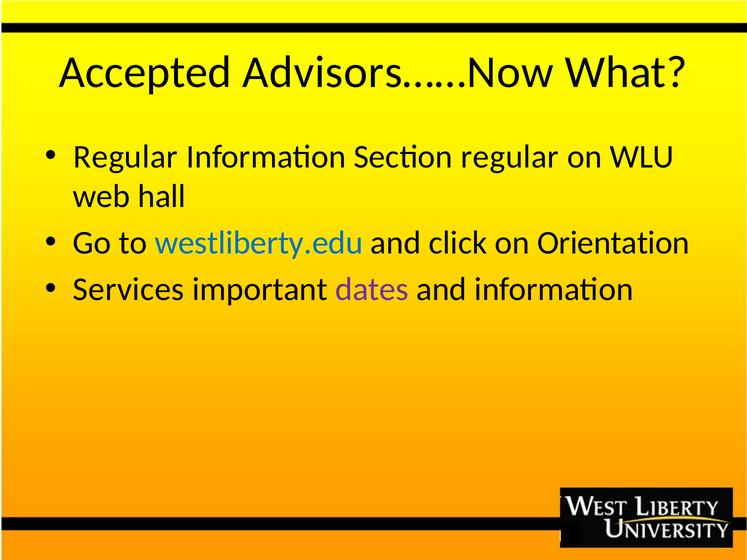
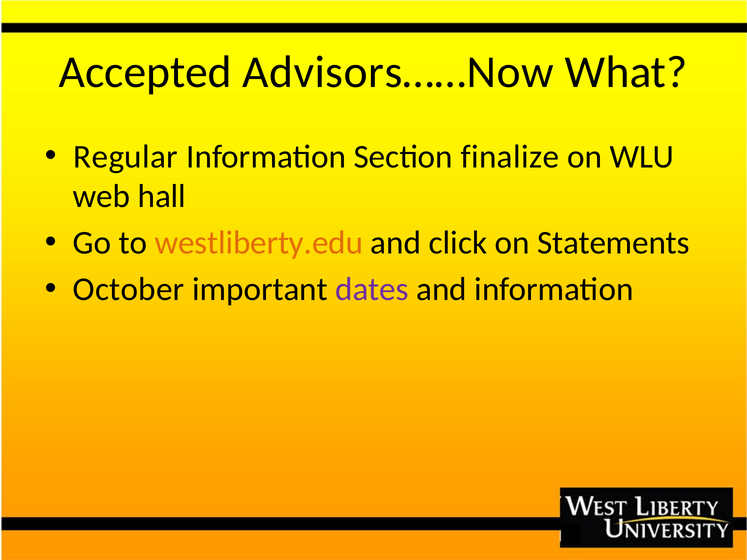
Section regular: regular -> finalize (510, 157)
westliberty.edu colour: blue -> orange (259, 243)
Orientation: Orientation -> Statements (613, 243)
Services: Services -> October (129, 290)
